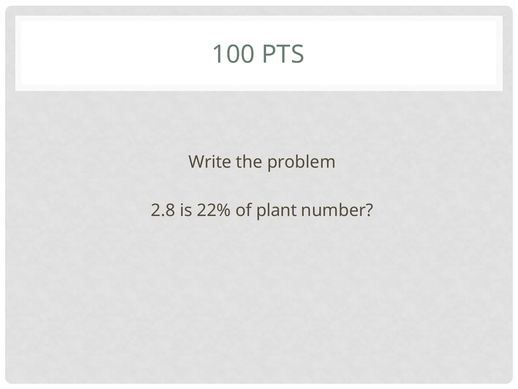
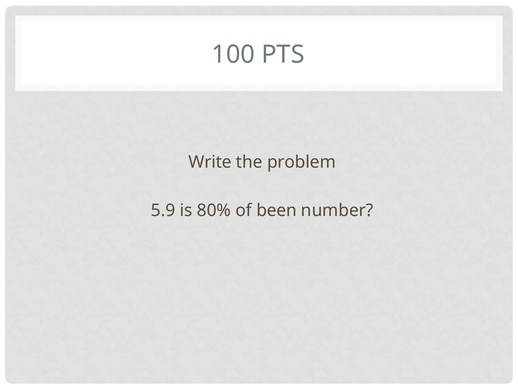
2.8: 2.8 -> 5.9 (163, 210)
22%: 22% -> 80% (214, 210)
plant: plant -> been (277, 210)
